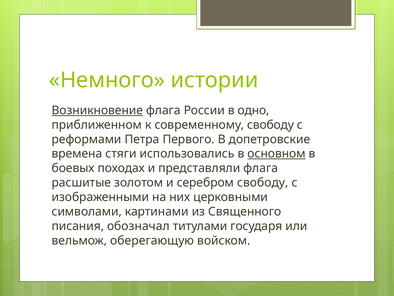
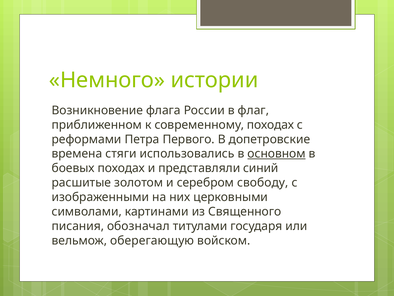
Возникновение underline: present -> none (97, 110)
одно: одно -> флаг (253, 110)
современному свободу: свободу -> походах (271, 125)
представляли флага: флага -> синий (261, 168)
